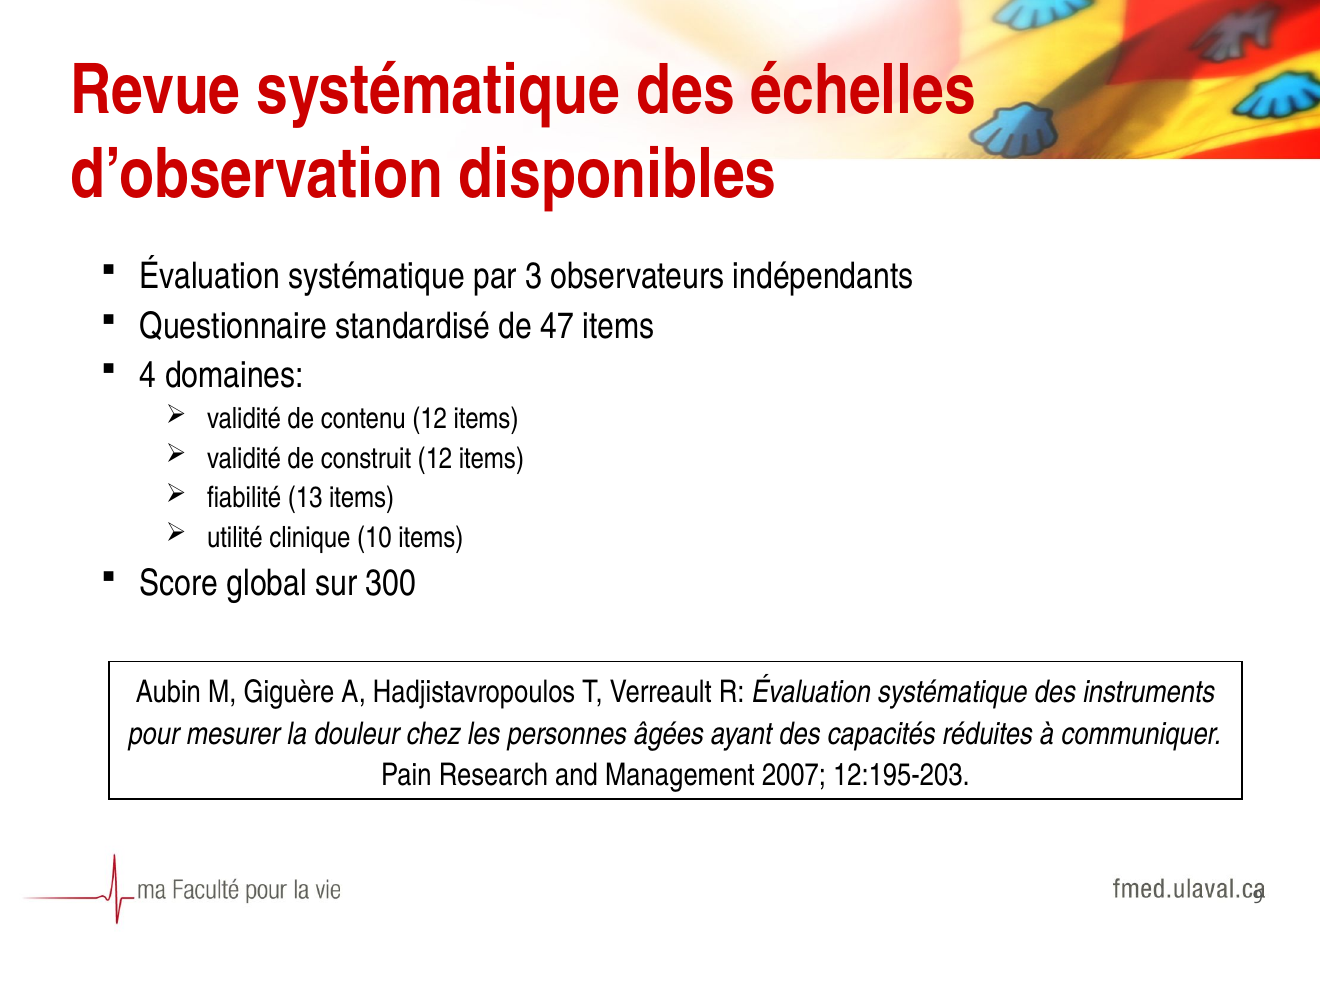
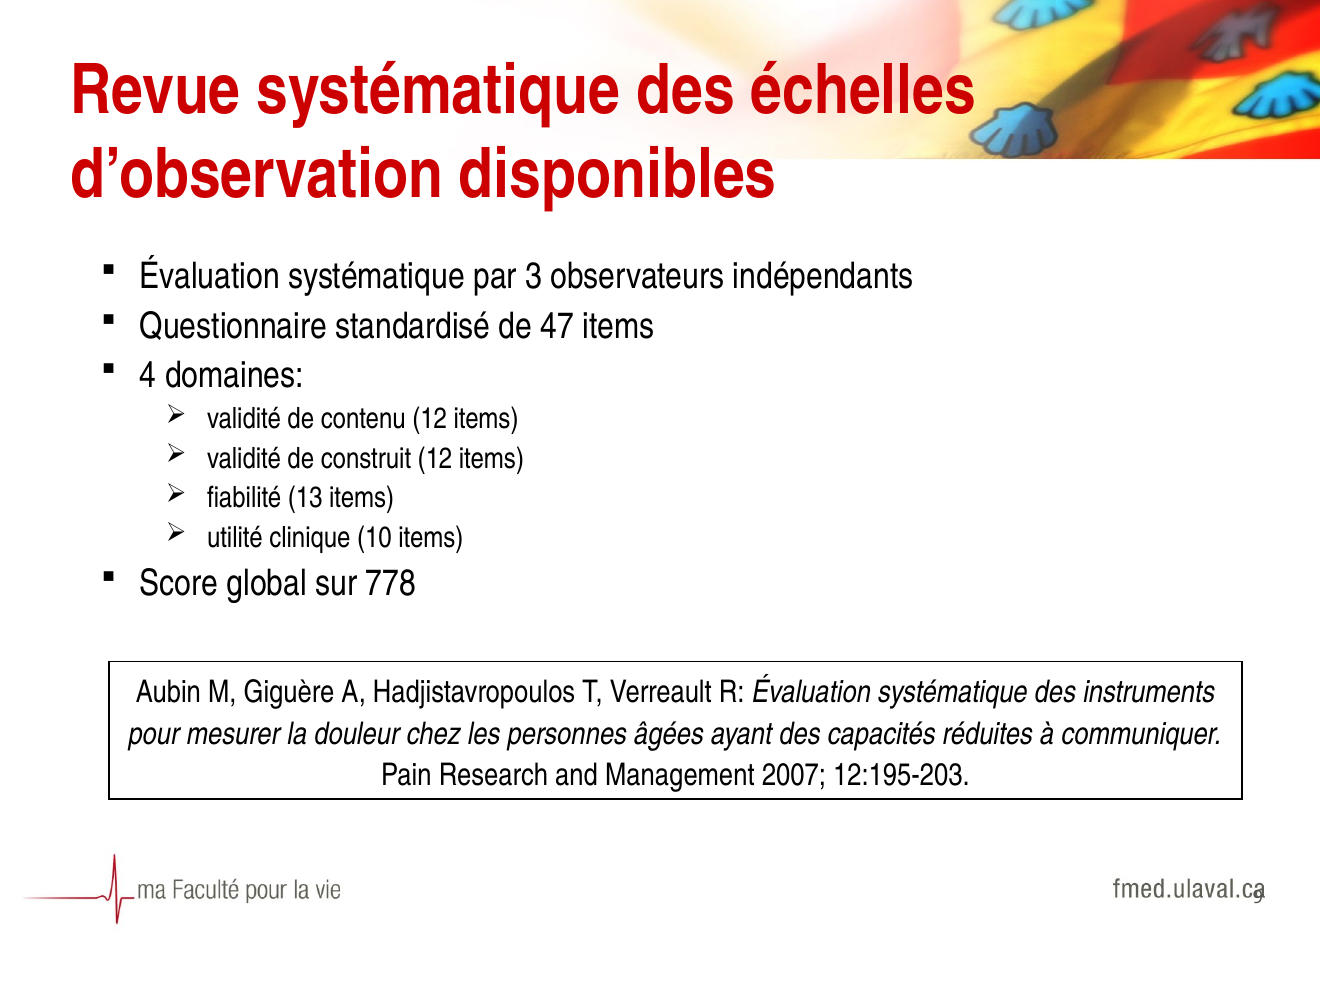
300: 300 -> 778 (391, 583)
